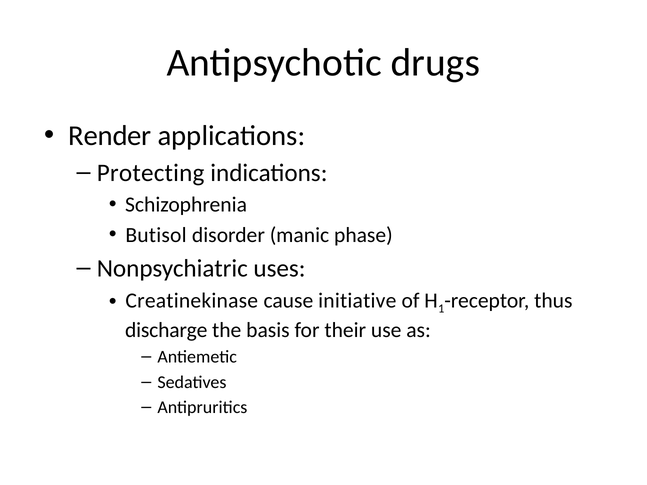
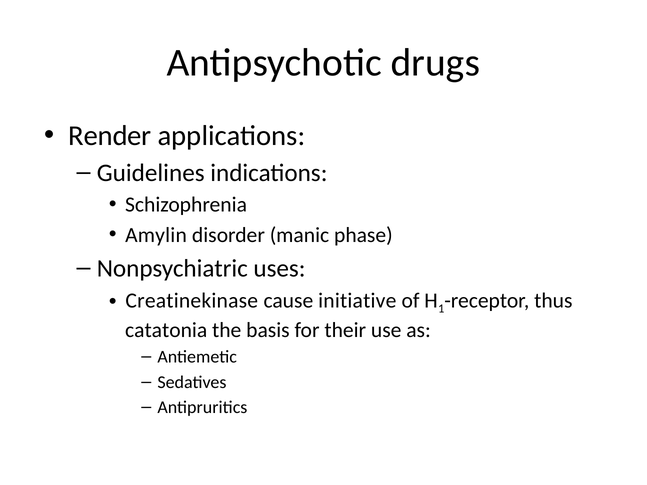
Protecting: Protecting -> Guidelines (151, 173)
Butisol: Butisol -> Amylin (156, 235)
discharge: discharge -> catatonia (166, 330)
